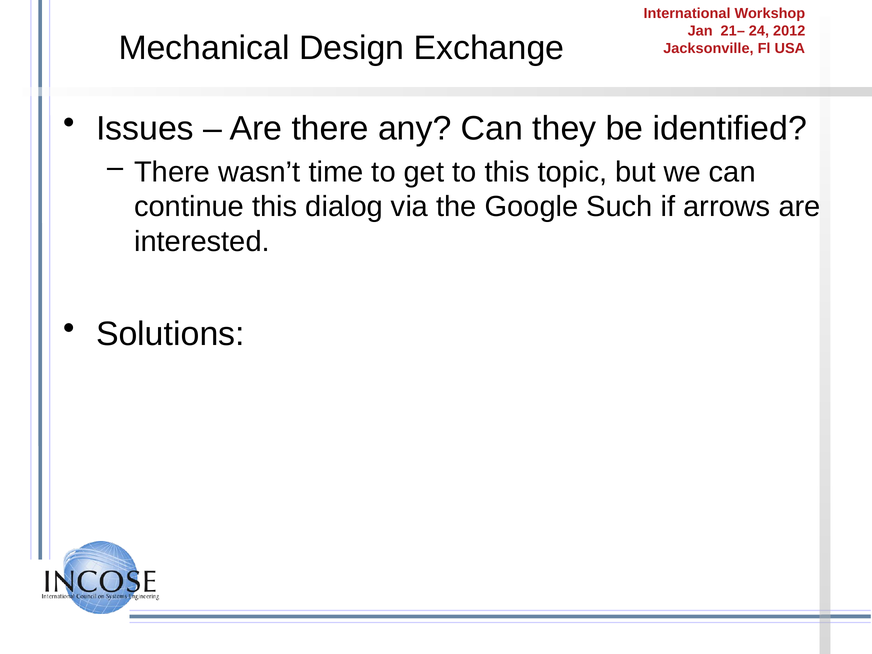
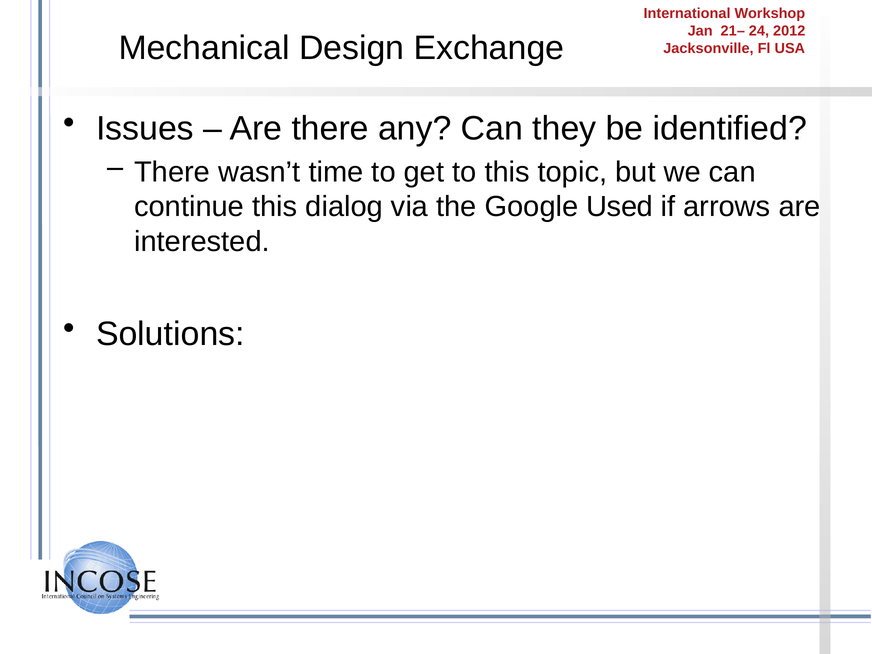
Such: Such -> Used (620, 207)
